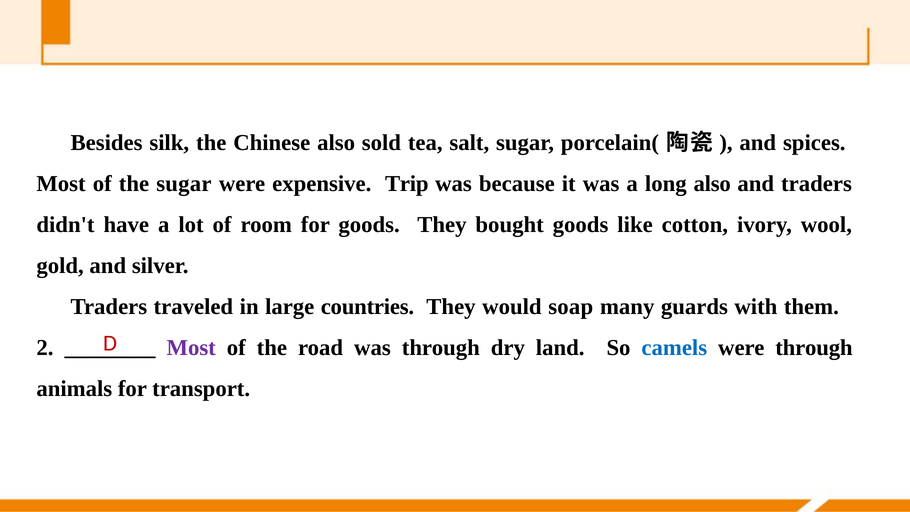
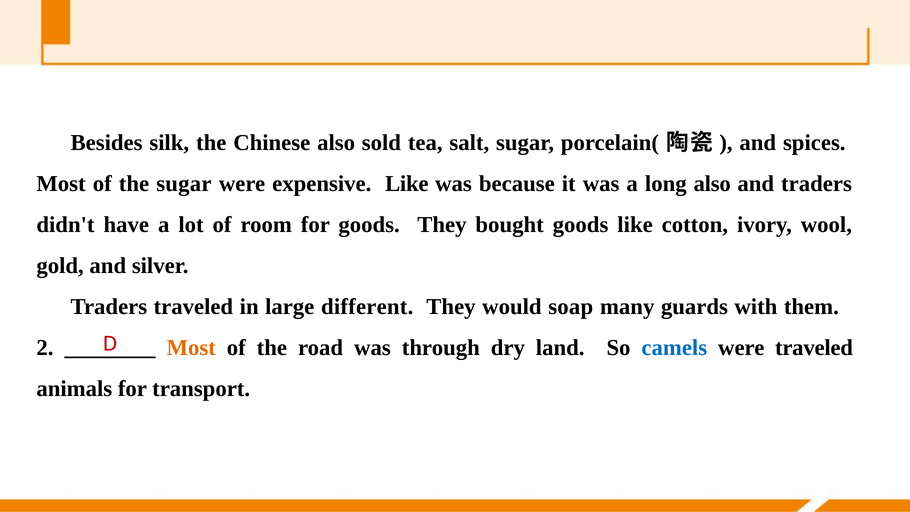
expensive Trip: Trip -> Like (407, 184)
countries: countries -> different (367, 307)
Most colour: purple -> orange (191, 348)
were through: through -> traveled (814, 348)
